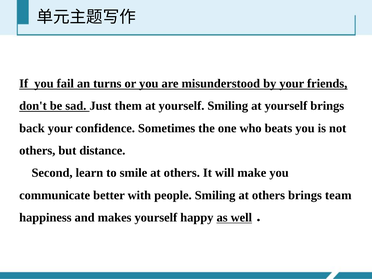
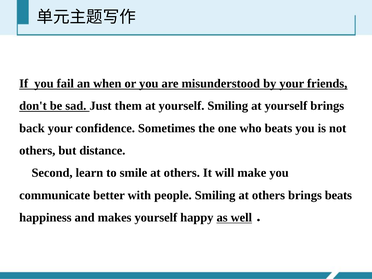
turns: turns -> when (107, 84)
brings team: team -> beats (338, 195)
